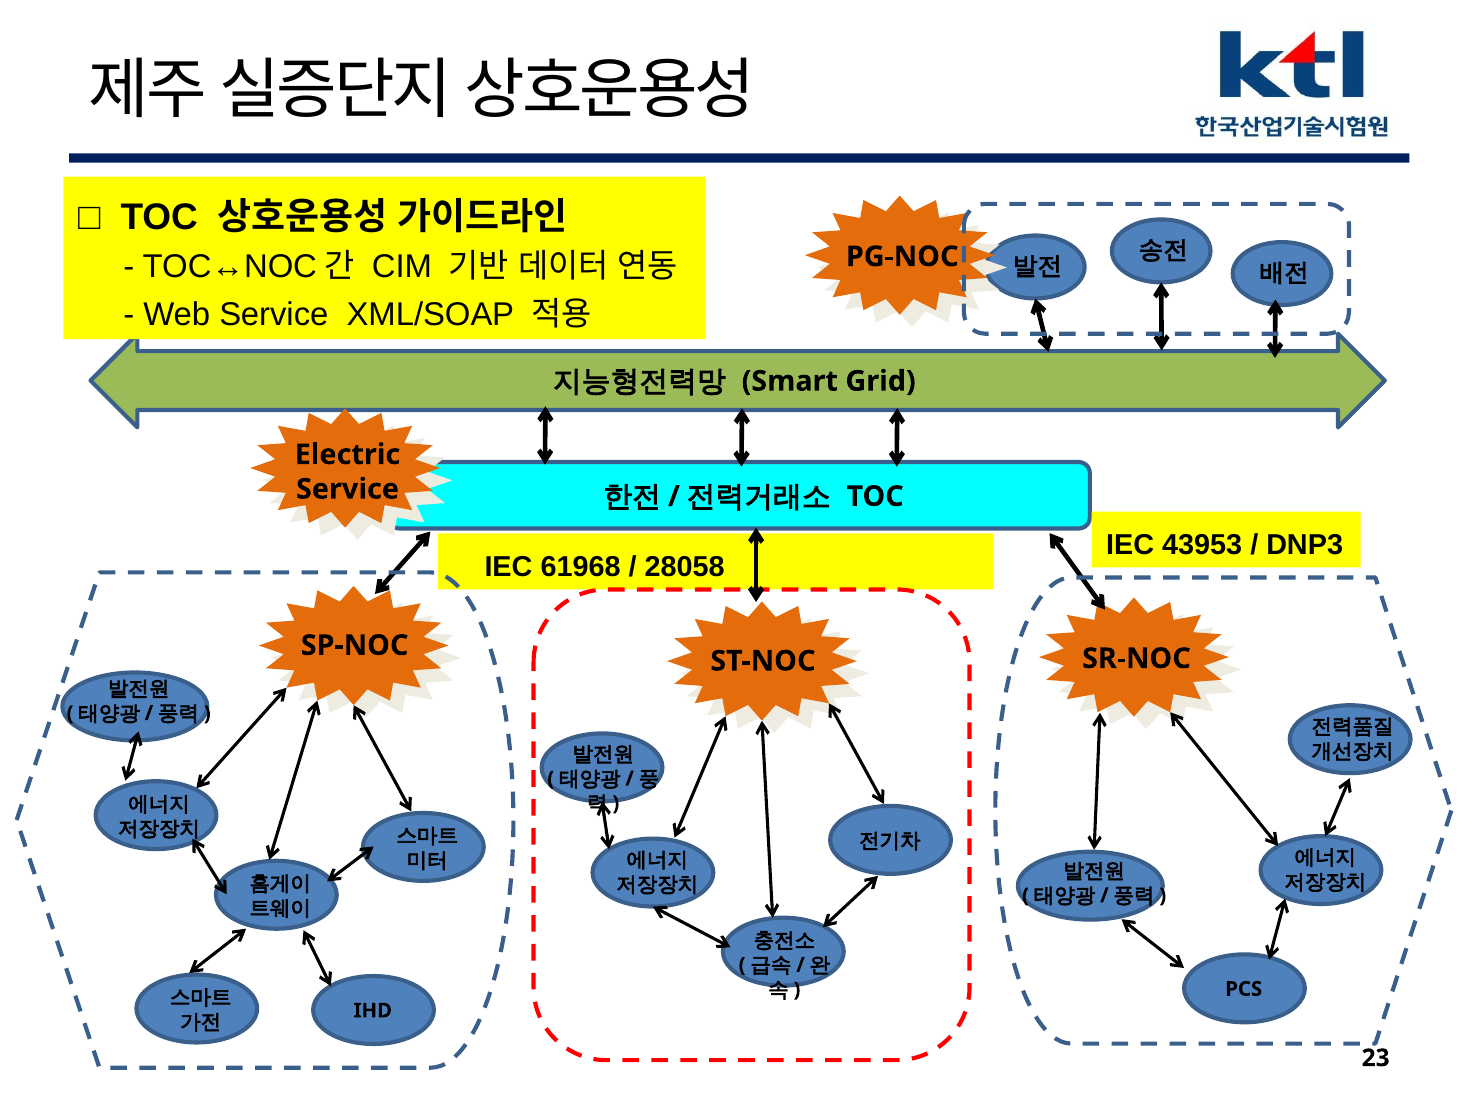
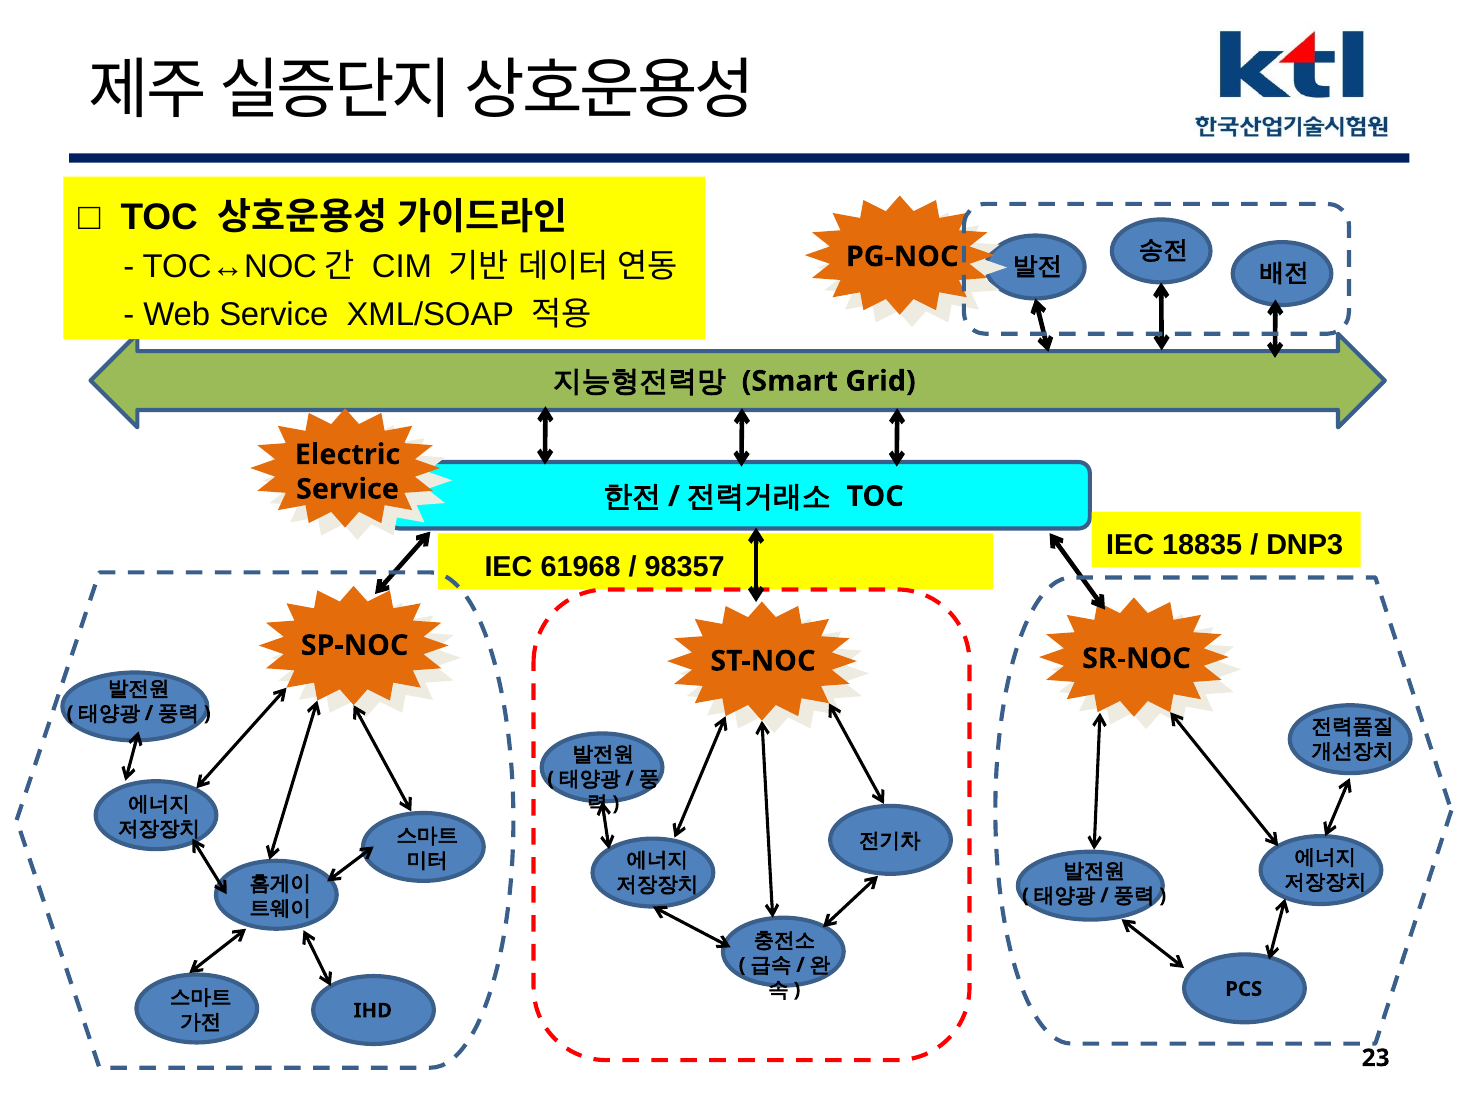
43953: 43953 -> 18835 (1202, 545)
28058: 28058 -> 98357 (685, 567)
